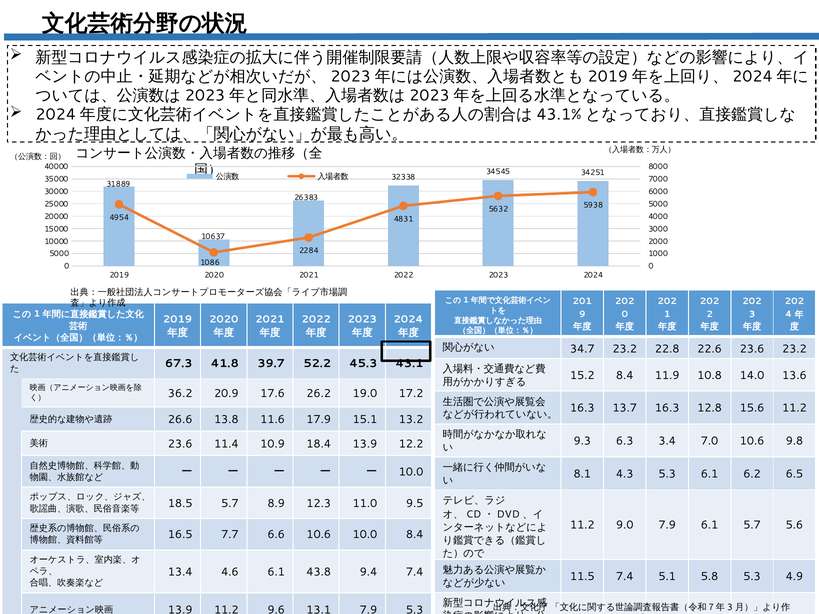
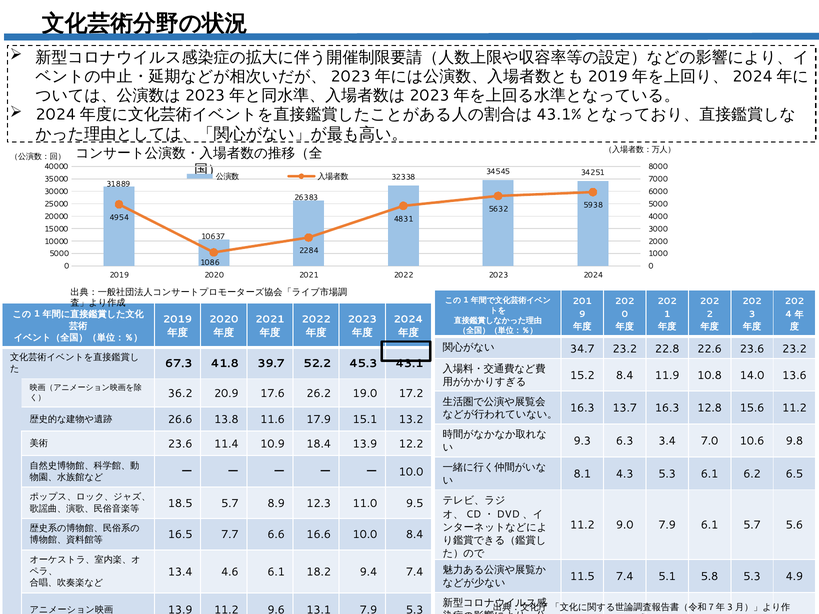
6.6 10.6: 10.6 -> 16.6 (319, 535)
43.8: 43.8 -> 18.2 (319, 572)
